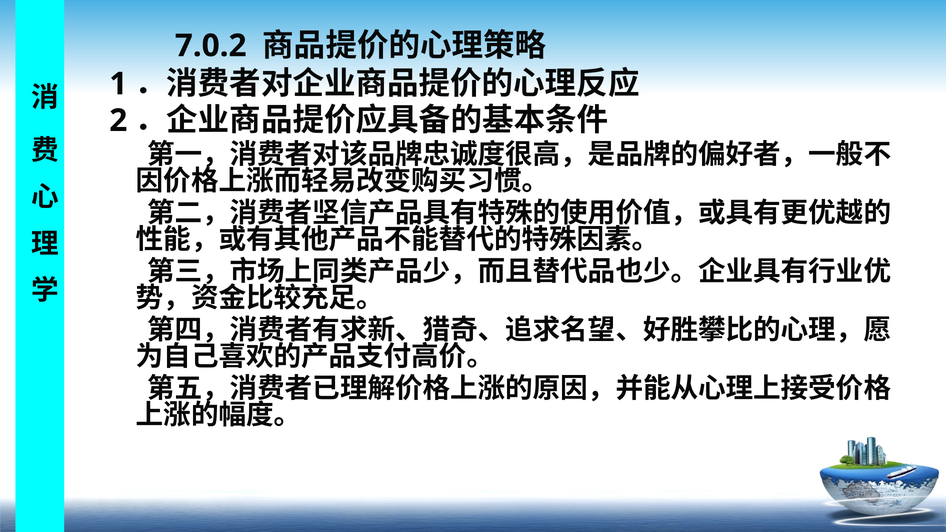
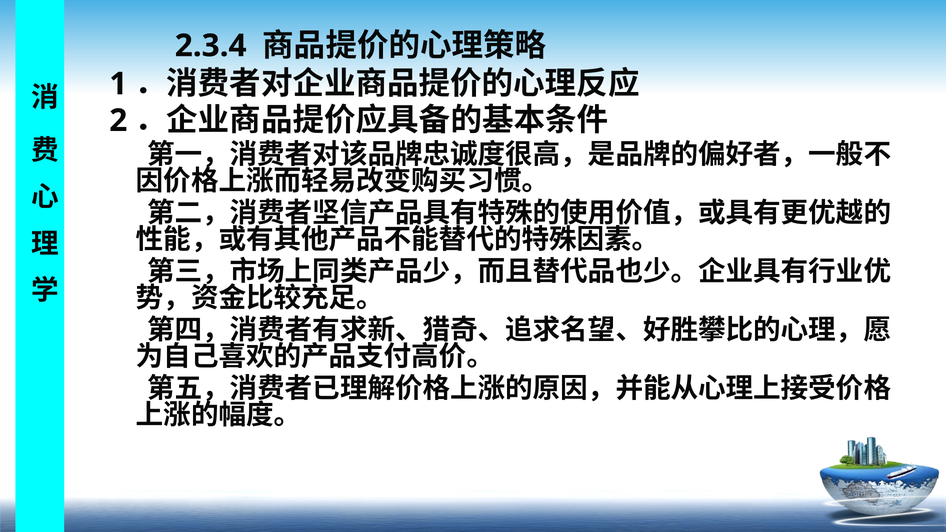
7.0.2: 7.0.2 -> 2.3.4 (211, 46)
